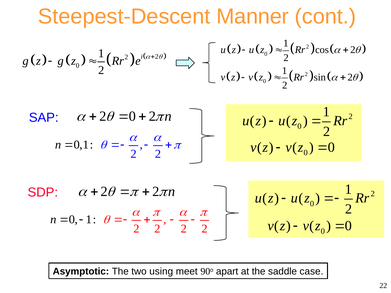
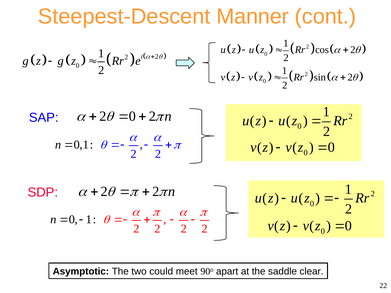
using: using -> could (161, 272)
case: case -> clear (312, 272)
